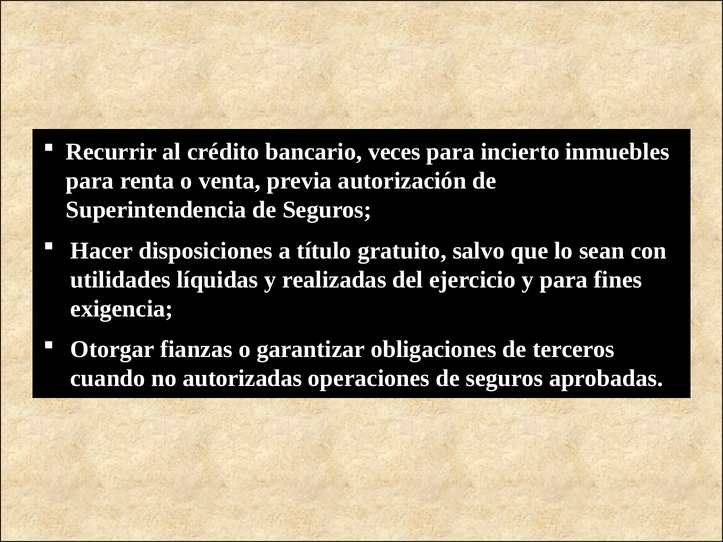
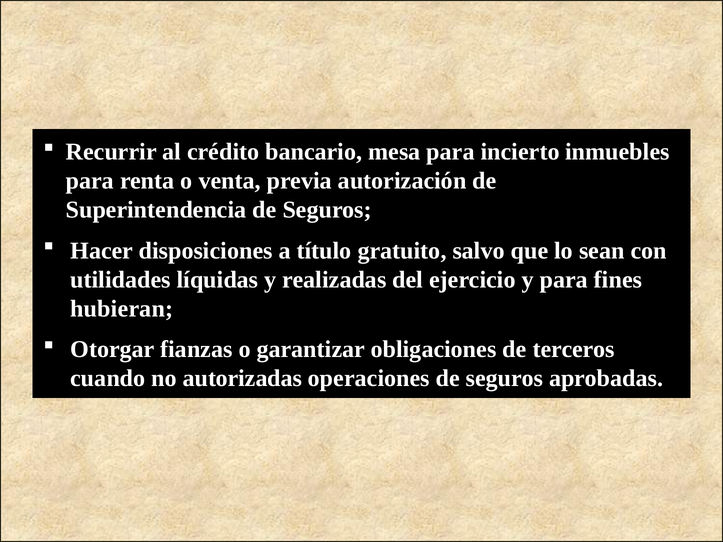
veces: veces -> mesa (394, 152)
exigencia: exigencia -> hubieran (122, 309)
